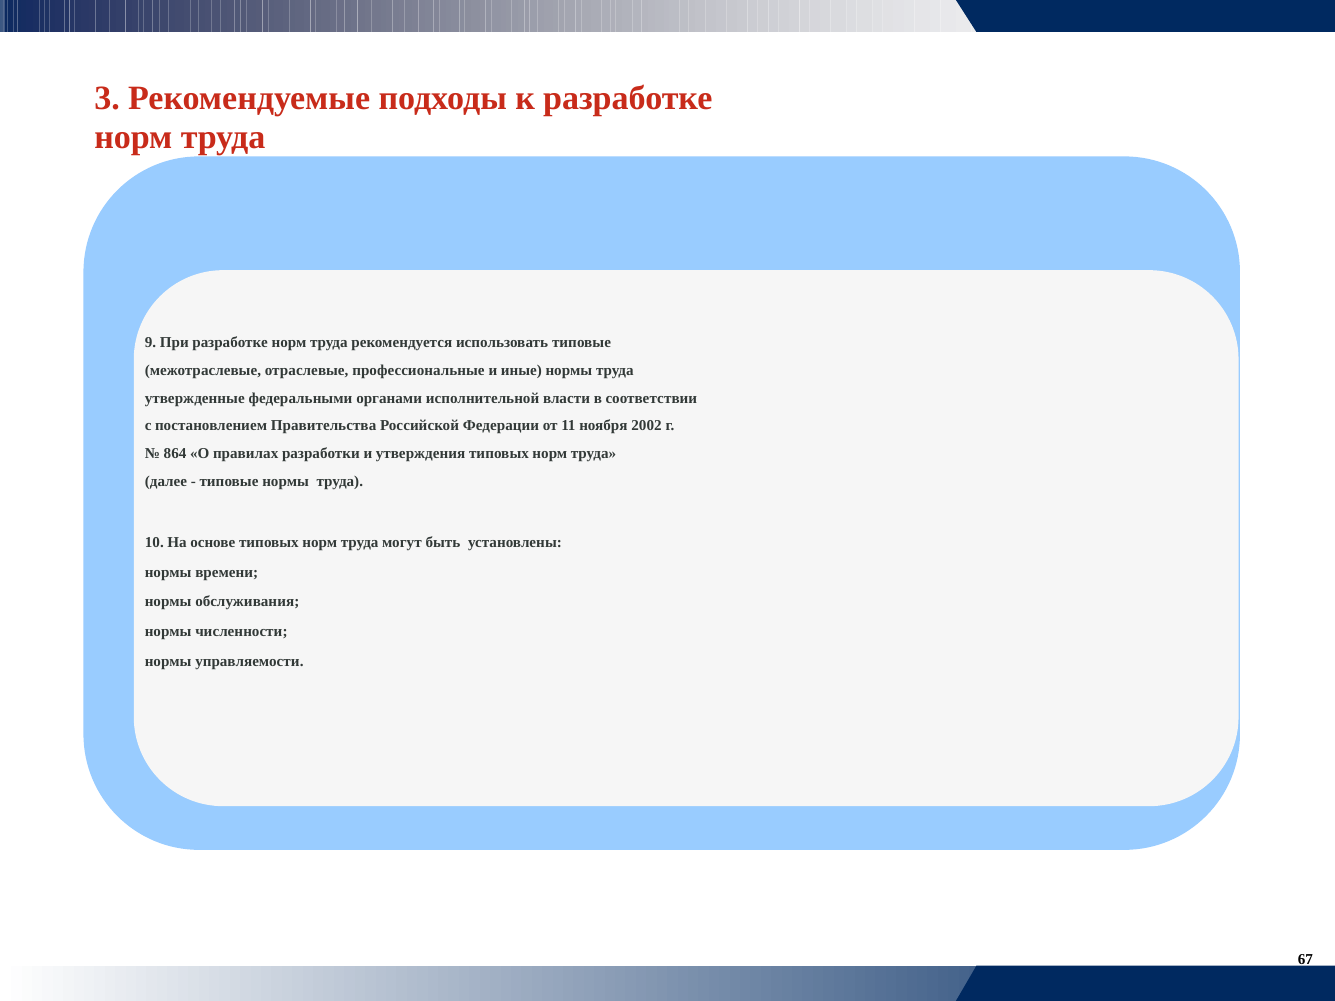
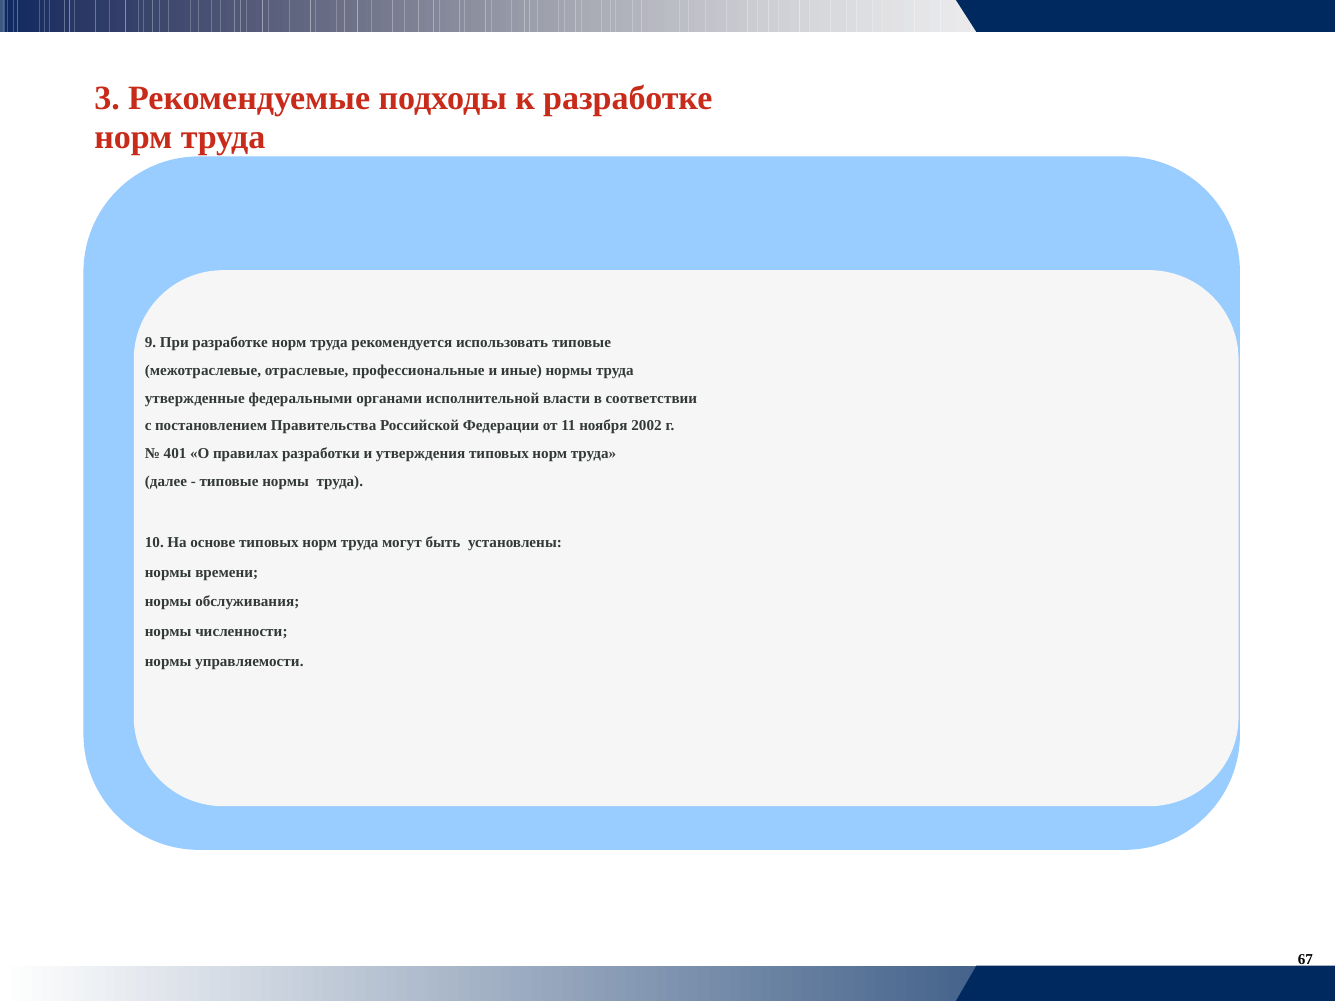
864: 864 -> 401 (175, 454)
